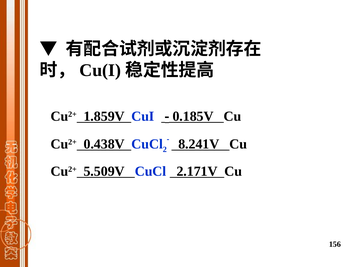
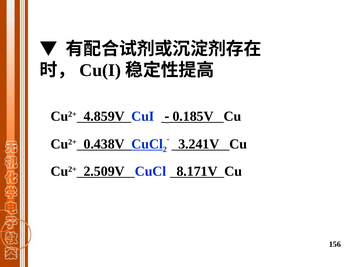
1.859V: 1.859V -> 4.859V (104, 116)
CuCl underline: none -> present (147, 144)
8.241V: 8.241V -> 3.241V (199, 144)
5.509V: 5.509V -> 2.509V (104, 171)
2.171V: 2.171V -> 8.171V (197, 171)
